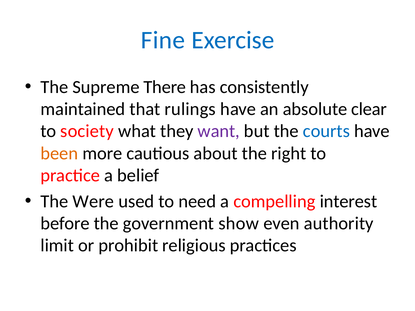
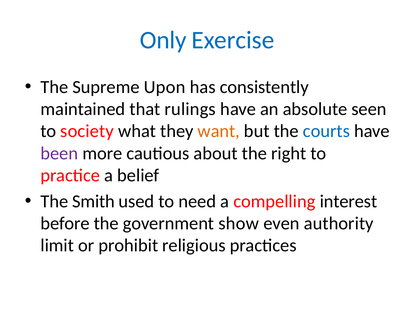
Fine: Fine -> Only (163, 40)
There: There -> Upon (165, 87)
clear: clear -> seen (369, 109)
want colour: purple -> orange (219, 131)
been colour: orange -> purple (59, 153)
Were: Were -> Smith (94, 201)
